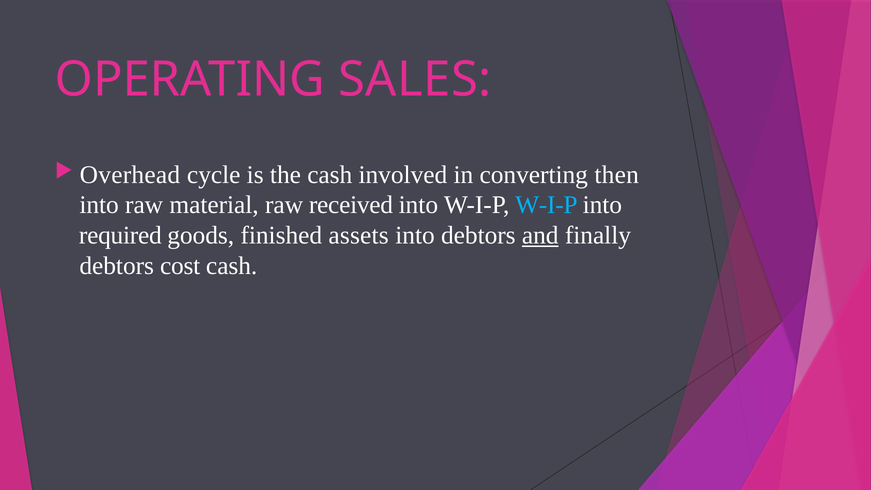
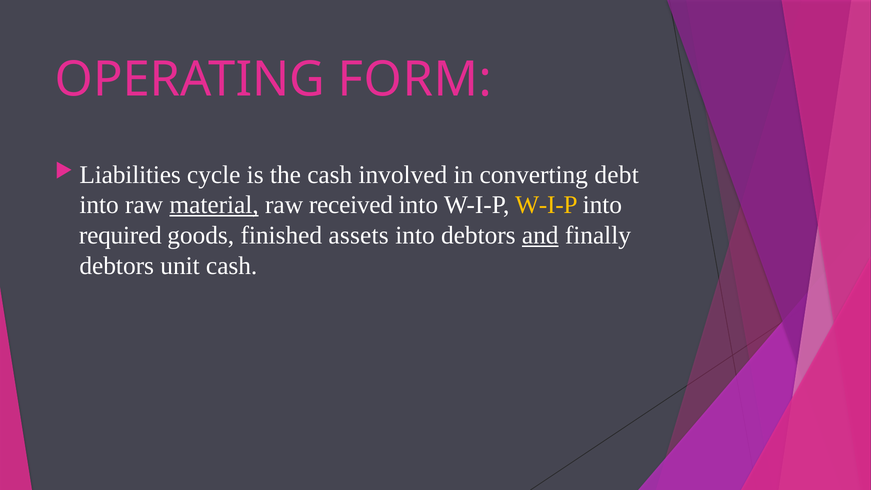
SALES: SALES -> FORM (415, 80)
Overhead: Overhead -> Liabilities (130, 175)
then: then -> debt (617, 175)
material underline: none -> present (214, 205)
W-I-P colour: light blue -> yellow (546, 205)
cost: cost -> unit (180, 266)
